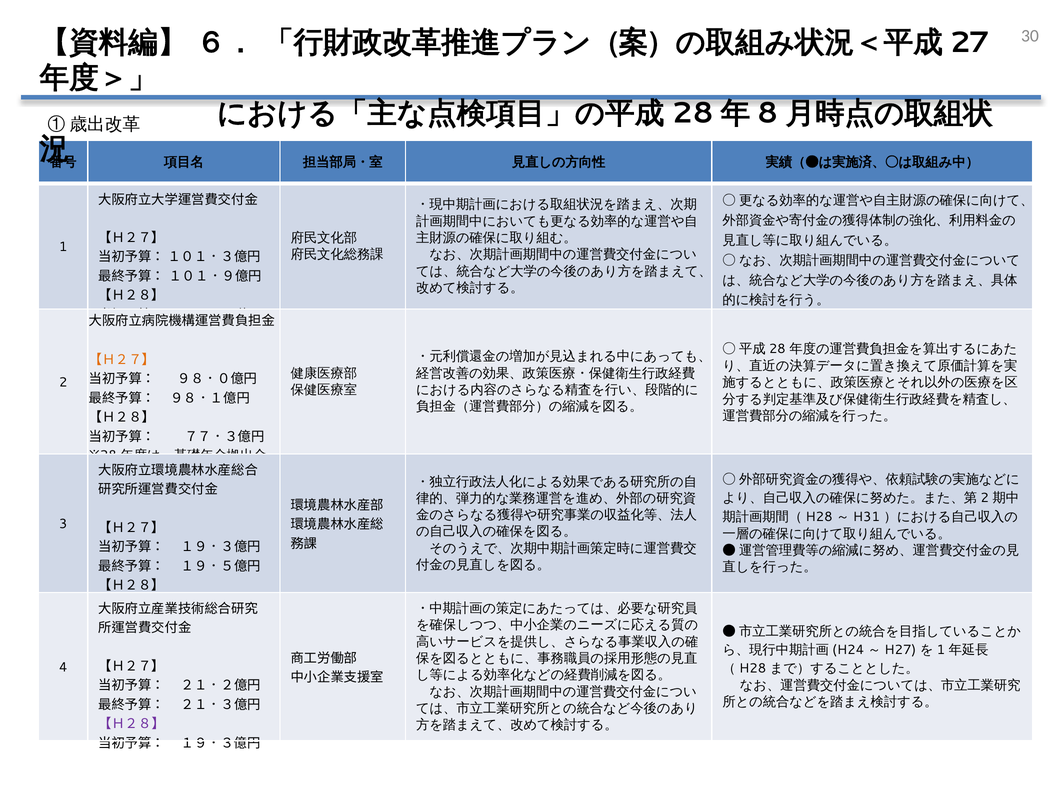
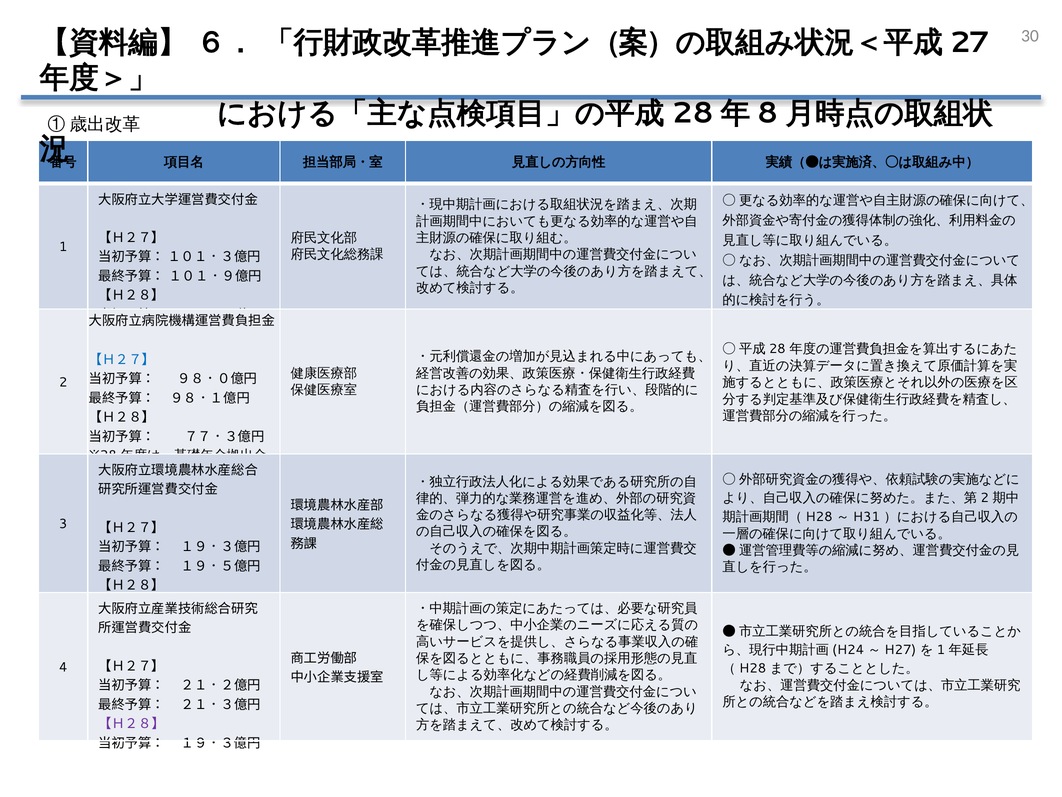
【Ｈ２７】 colour: orange -> blue (122, 359)
